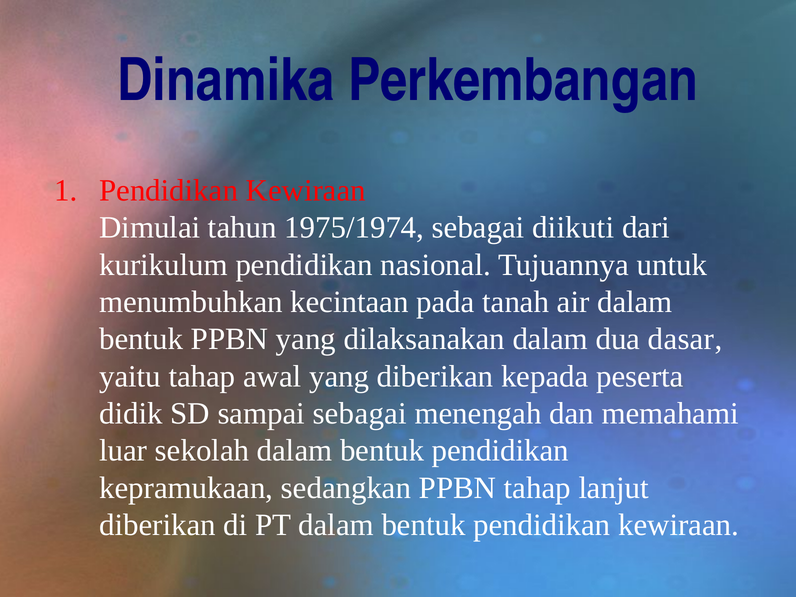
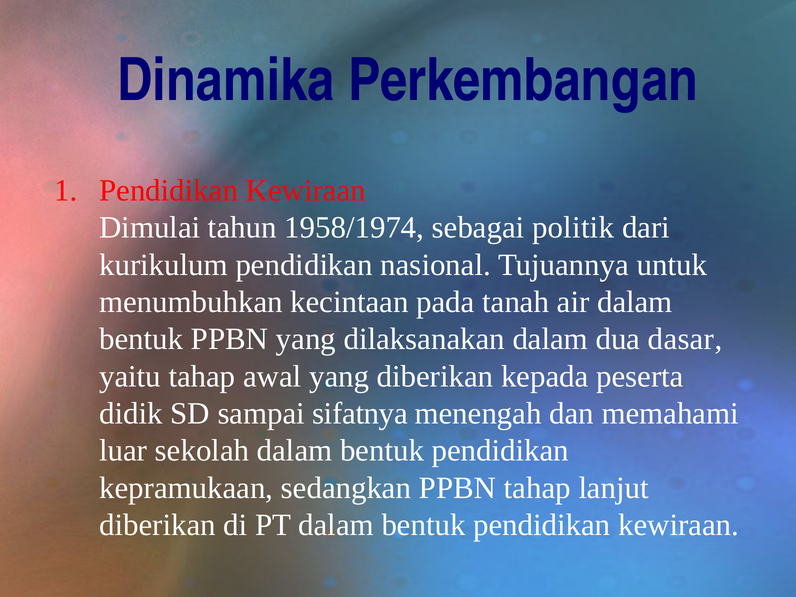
1975/1974: 1975/1974 -> 1958/1974 (354, 228)
diikuti: diikuti -> politik (573, 228)
sampai sebagai: sebagai -> sifatnya (360, 414)
